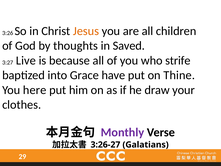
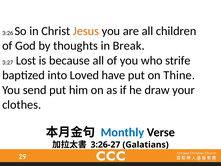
Saved: Saved -> Break (129, 46)
Live: Live -> Lost (26, 60)
Grace: Grace -> Loved (84, 75)
here: here -> send (35, 90)
Monthly colour: purple -> blue (122, 132)
